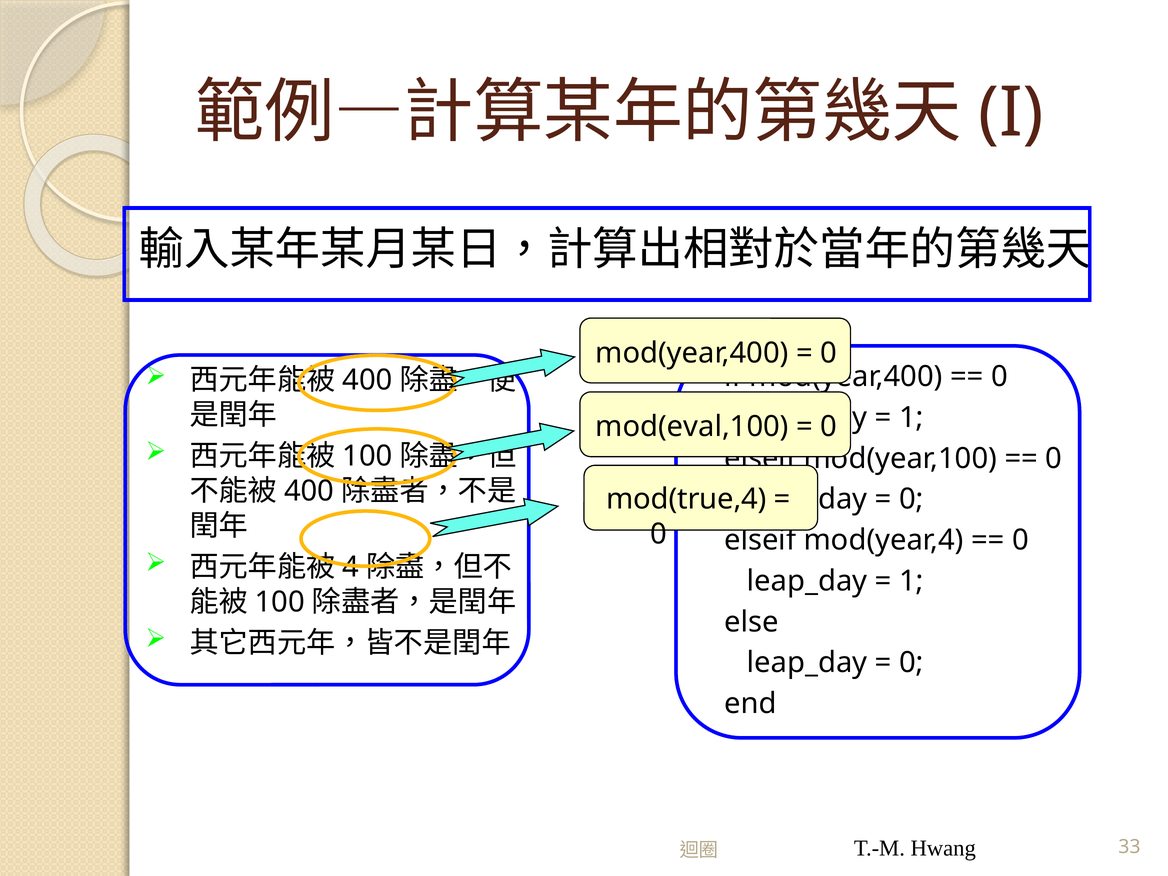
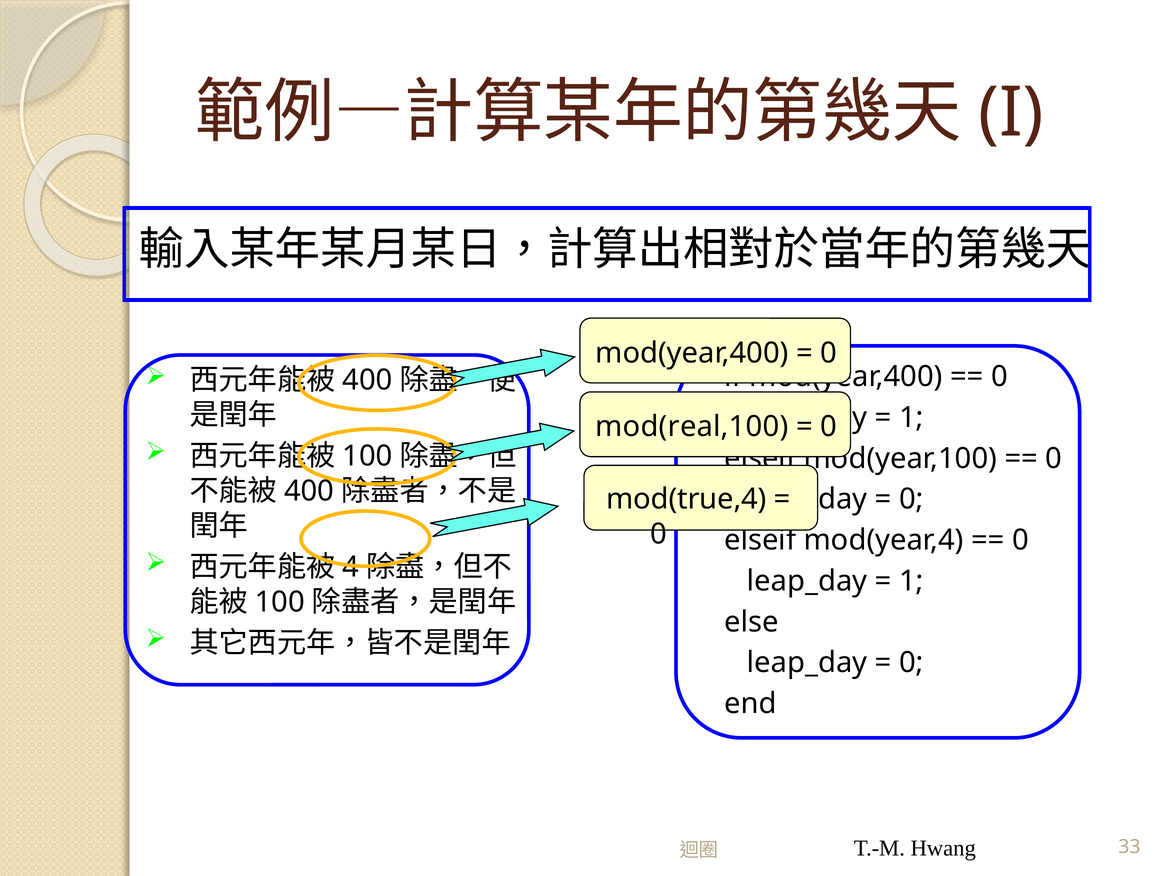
mod(eval,100: mod(eval,100 -> mod(real,100 (692, 427)
